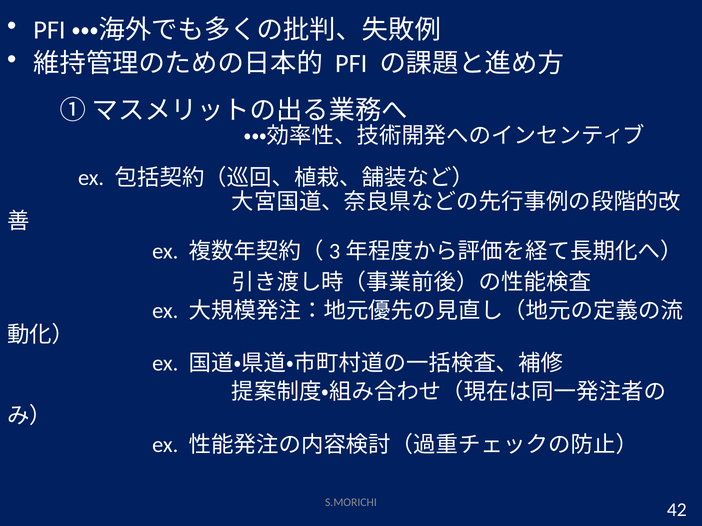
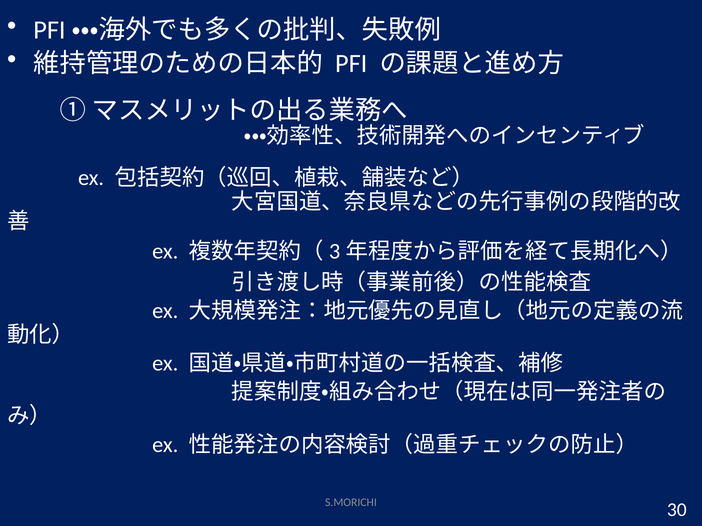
42: 42 -> 30 (677, 510)
